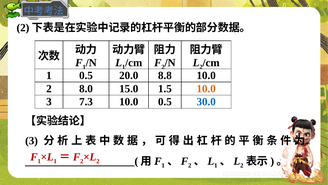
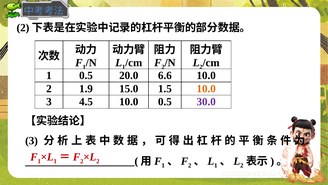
8.8: 8.8 -> 6.6 (165, 75)
8.0: 8.0 -> 1.9 (86, 88)
7.3: 7.3 -> 4.5 (86, 102)
30.0 colour: blue -> purple (206, 102)
